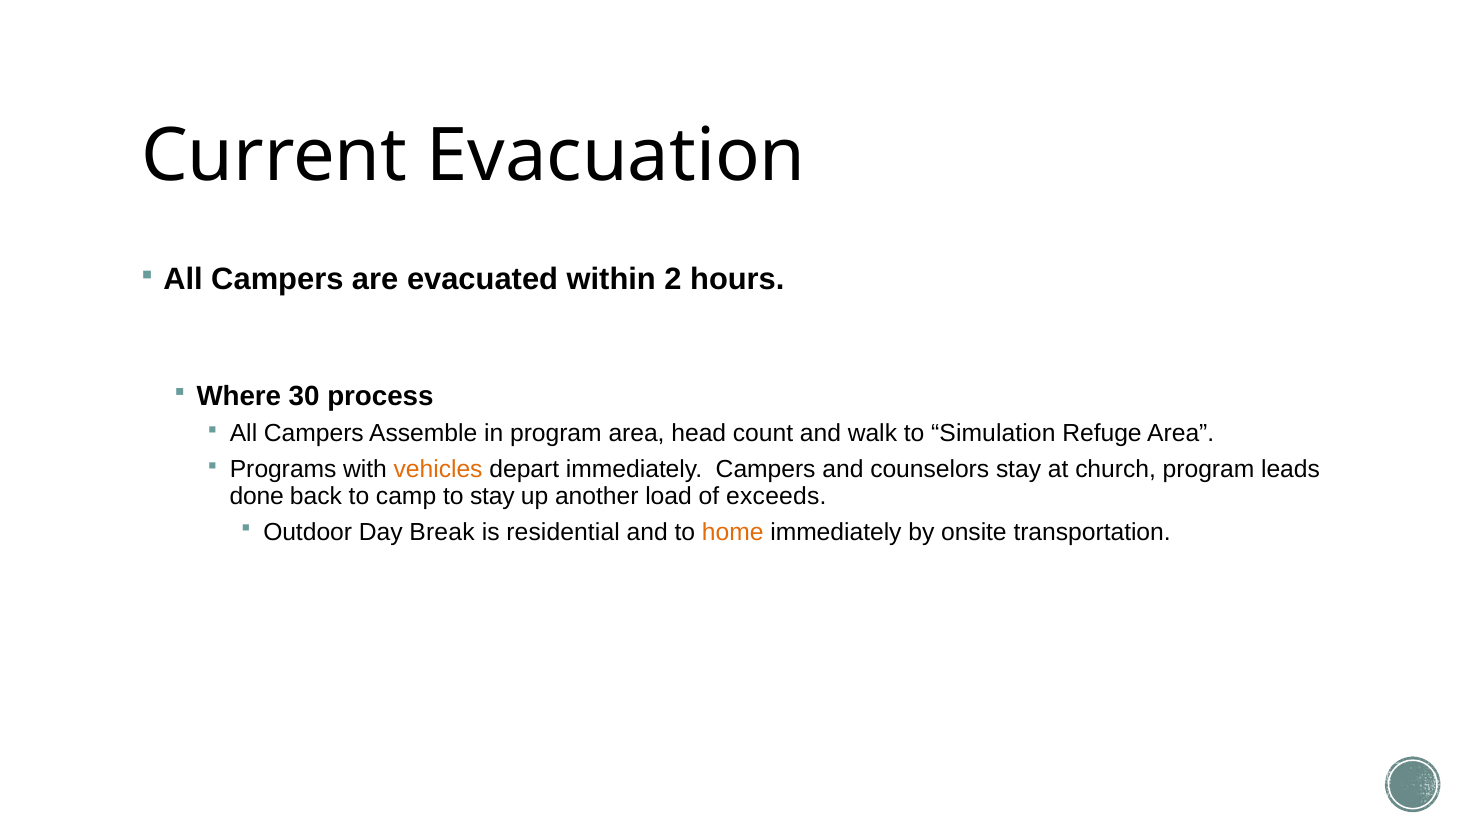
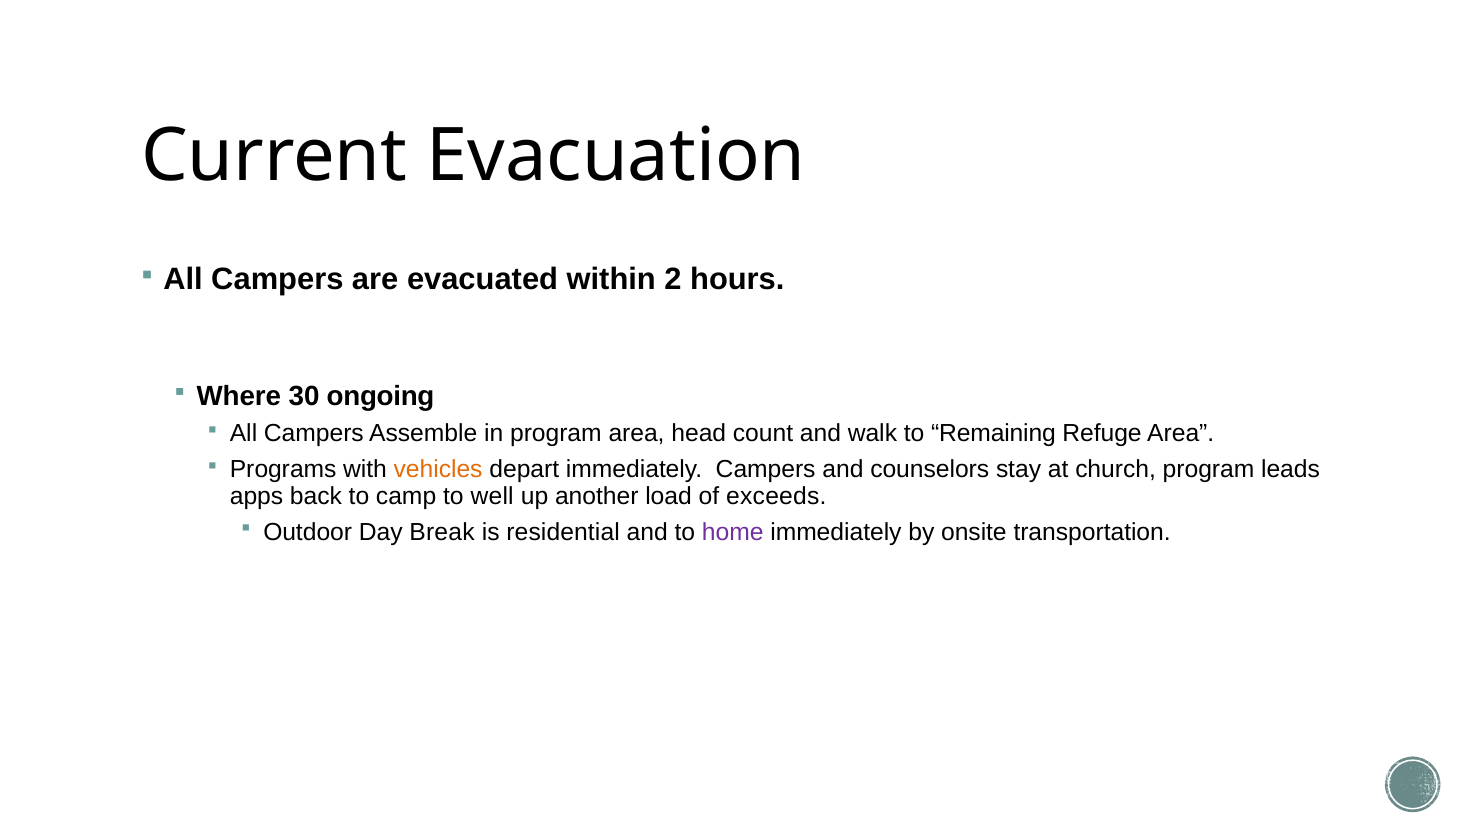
process: process -> ongoing (381, 396)
Simulation: Simulation -> Remaining (993, 434)
done: done -> apps (257, 496)
to stay: stay -> well (492, 496)
home colour: orange -> purple (733, 532)
